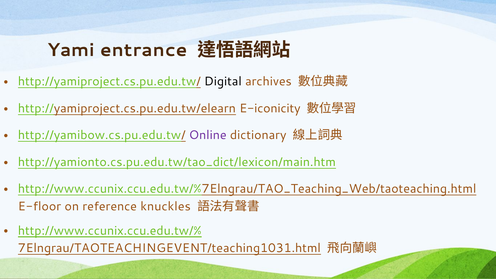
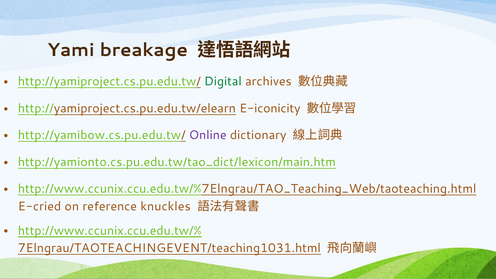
entrance: entrance -> breakage (144, 50)
Digital colour: black -> green (223, 81)
E-floor: E-floor -> E-cried (40, 206)
